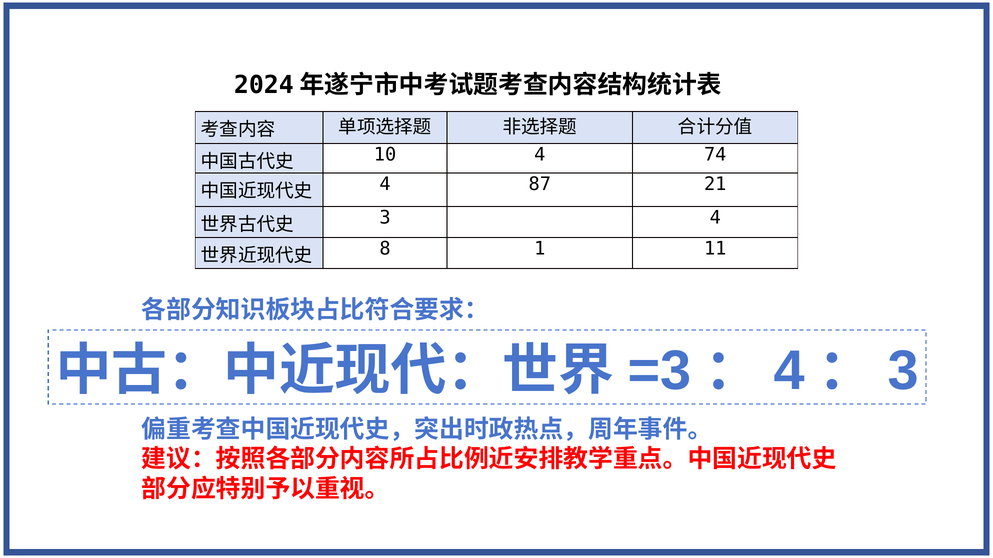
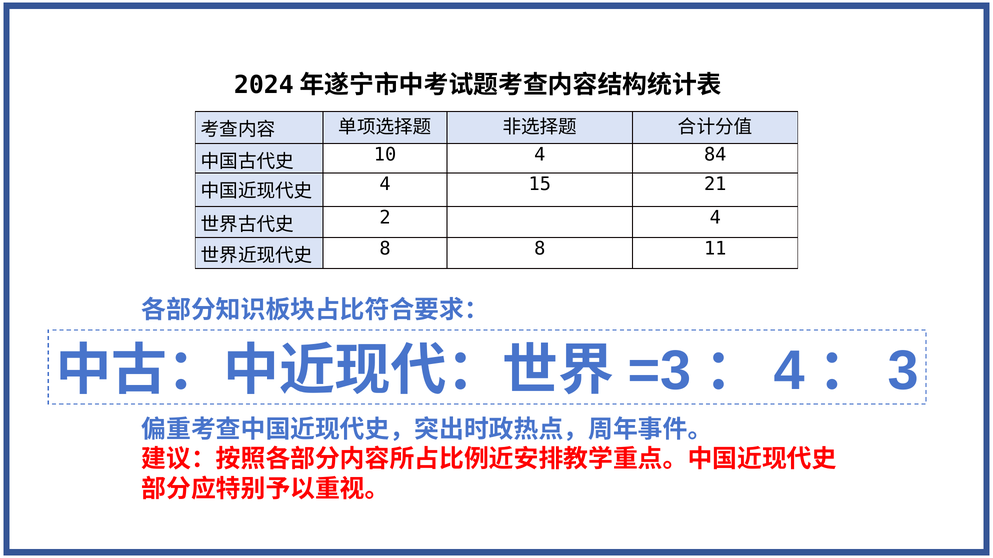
74: 74 -> 84 (715, 155)
87: 87 -> 15 (540, 184)
3: 3 -> 2 (385, 218)
8 1: 1 -> 8 (540, 249)
